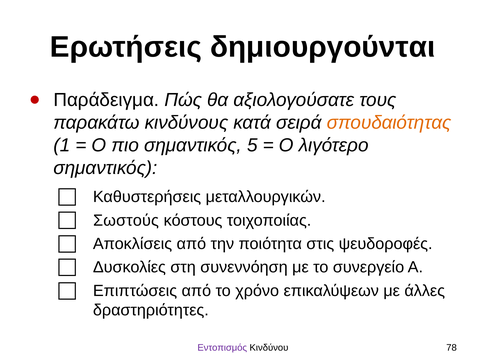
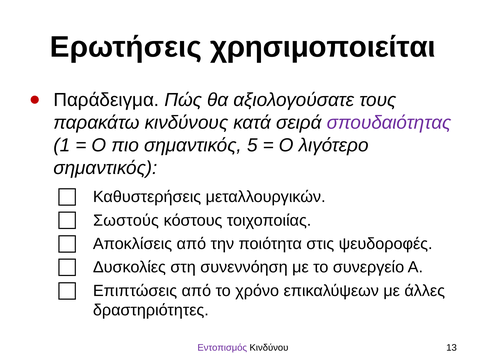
δημιουργούνται: δημιουργούνται -> χρησιμοποιείται (323, 47)
σπουδαιότητας colour: orange -> purple (389, 123)
78: 78 -> 13 (452, 348)
